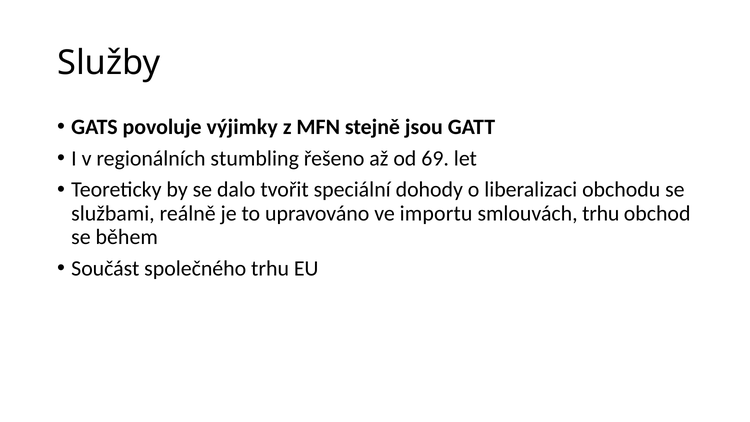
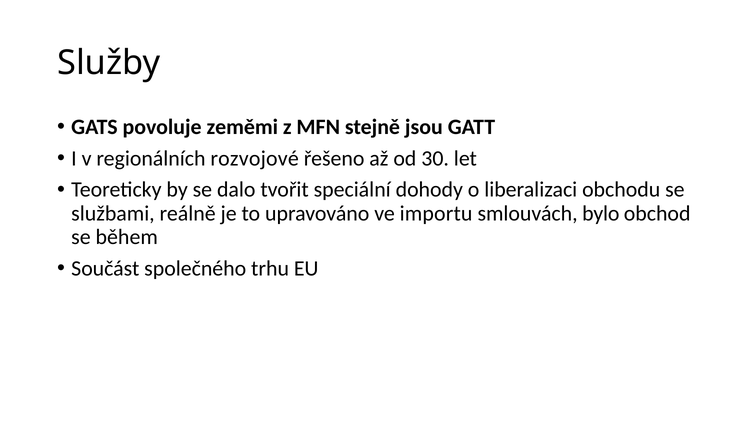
výjimky: výjimky -> zeměmi (242, 127)
stumbling: stumbling -> rozvojové (255, 158)
69: 69 -> 30 (435, 158)
smlouvách trhu: trhu -> bylo (601, 213)
